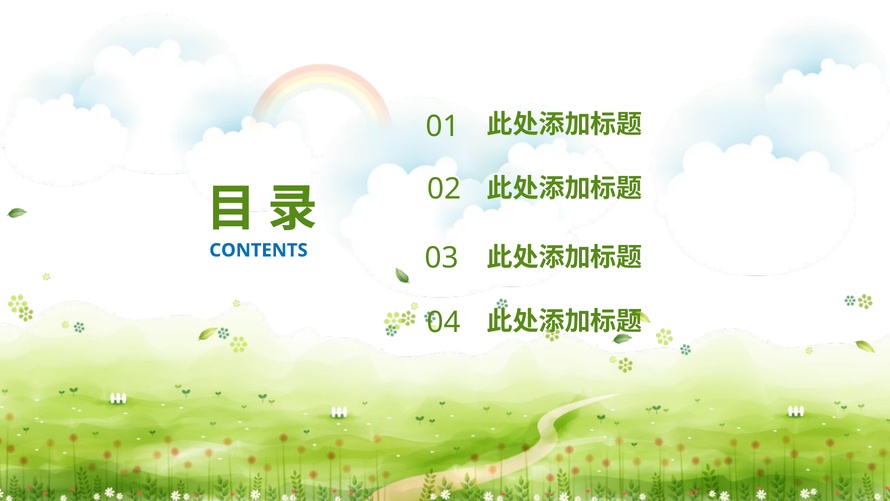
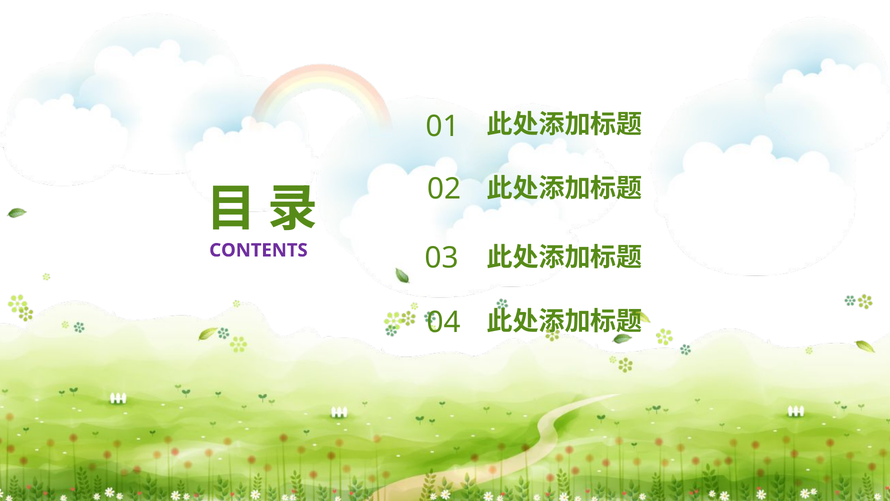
CONTENTS colour: blue -> purple (258, 250)
